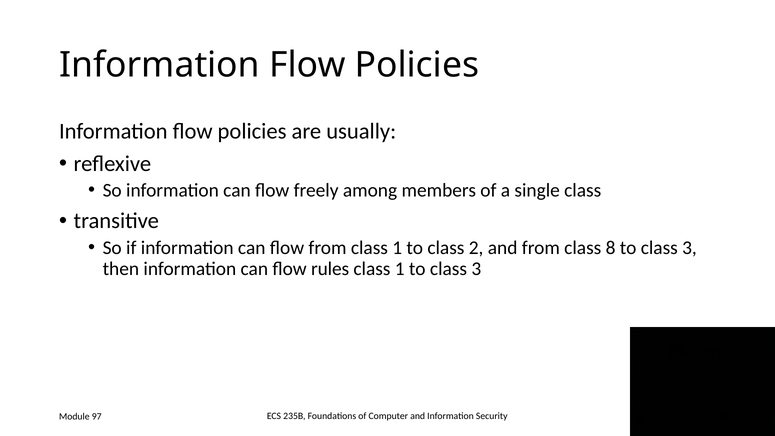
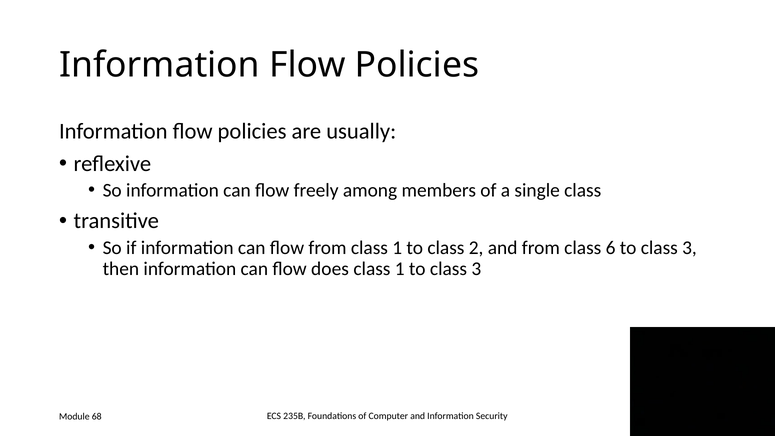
8: 8 -> 6 (611, 248)
rules: rules -> does (330, 269)
97: 97 -> 68 (97, 416)
